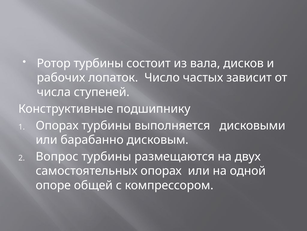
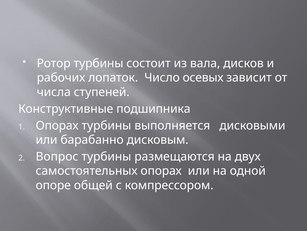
частых: частых -> осевых (203, 78)
подшипнику: подшипнику -> подшипника (153, 109)
